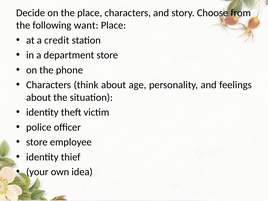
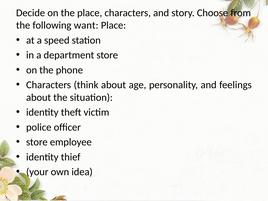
credit: credit -> speed (57, 40)
